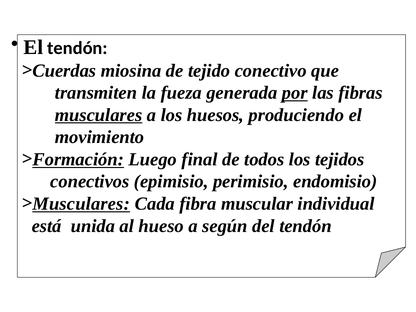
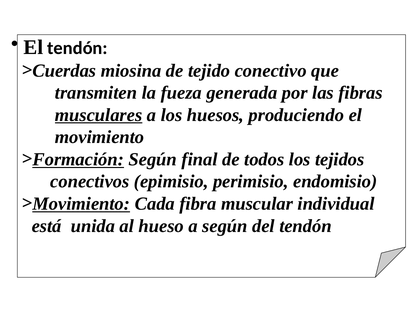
por underline: present -> none (295, 93)
Formación Luego: Luego -> Según (153, 159)
Musculares: Musculares -> Movimiento (81, 204)
